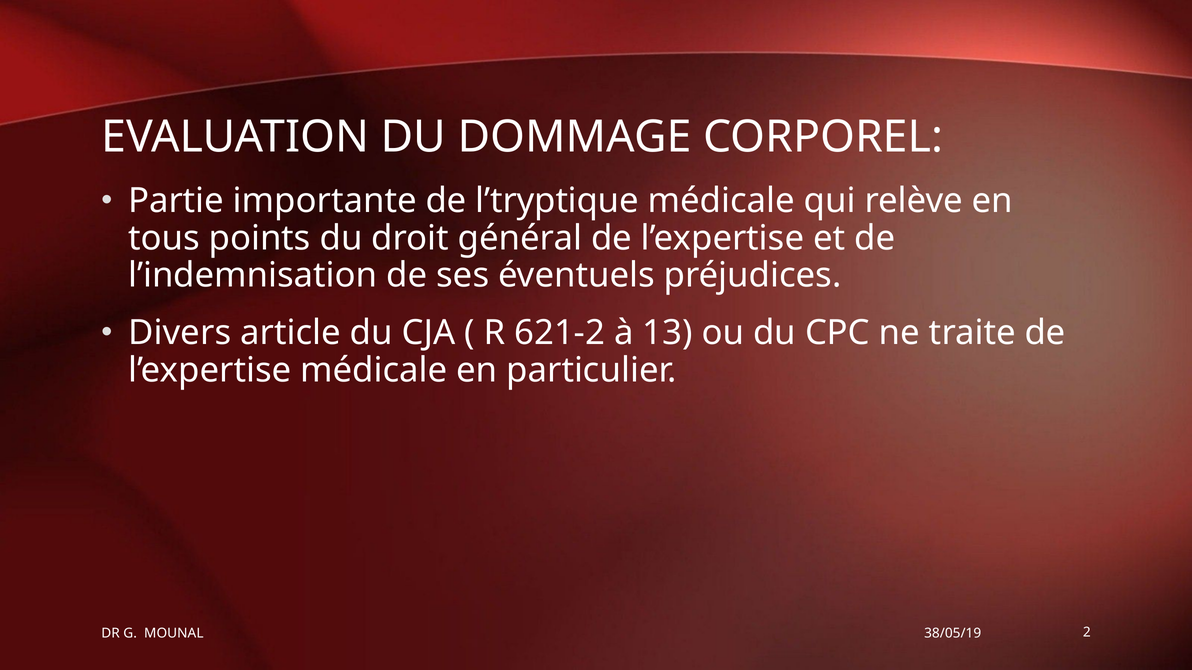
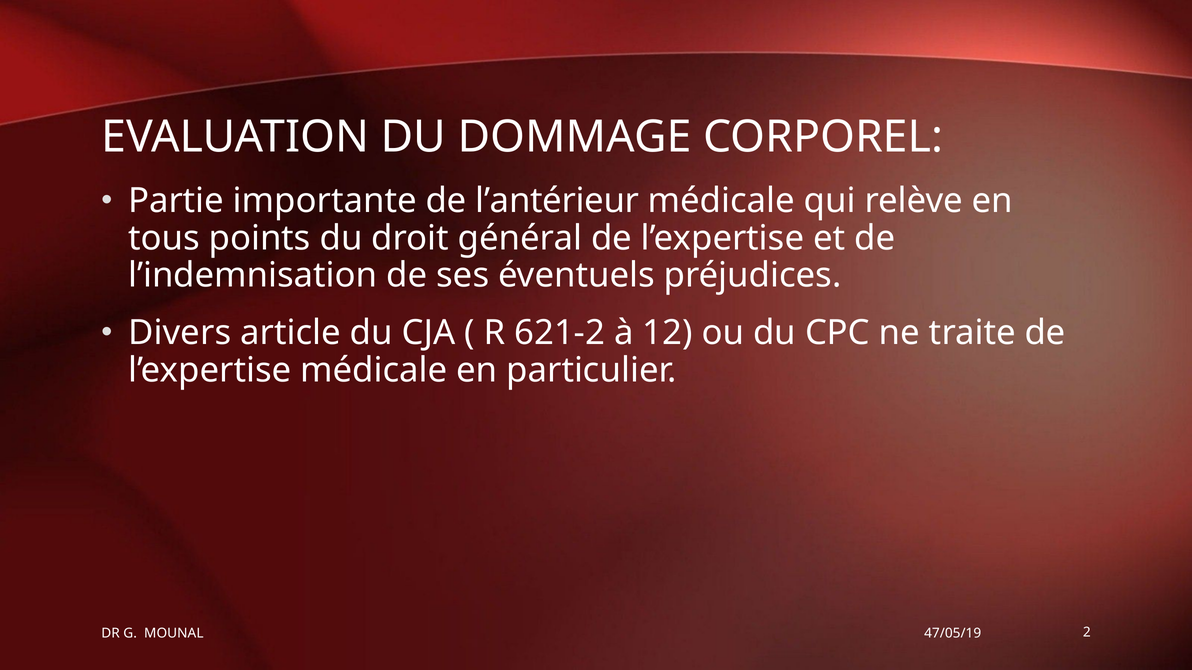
l’tryptique: l’tryptique -> l’antérieur (557, 201)
13: 13 -> 12 (668, 333)
38/05/19: 38/05/19 -> 47/05/19 (953, 634)
